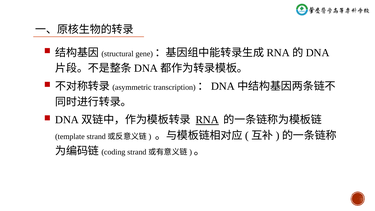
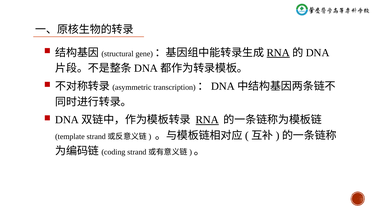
RNA underline: none -> present (278, 53)
